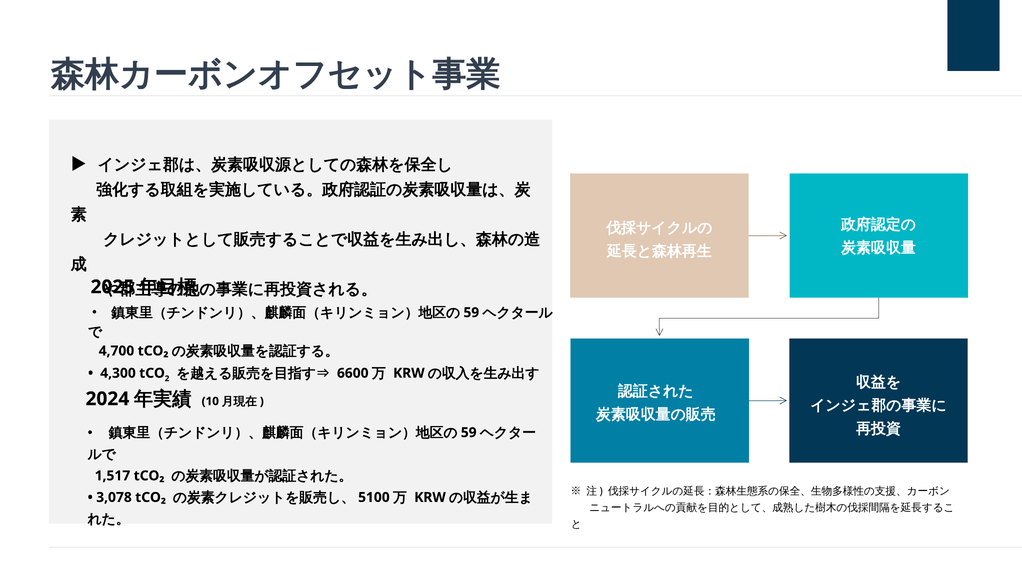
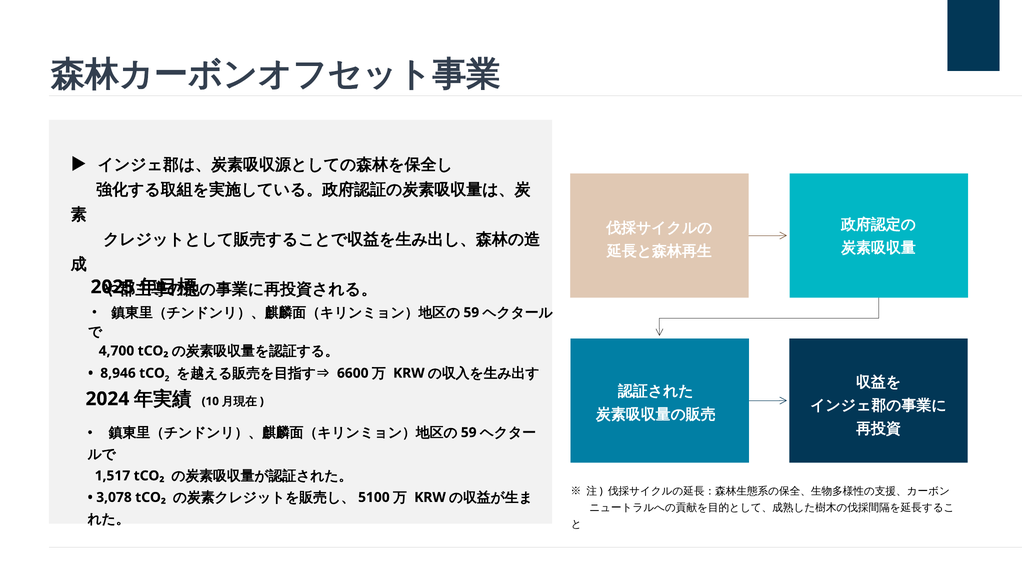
4,300: 4,300 -> 8,946 (118, 373)
